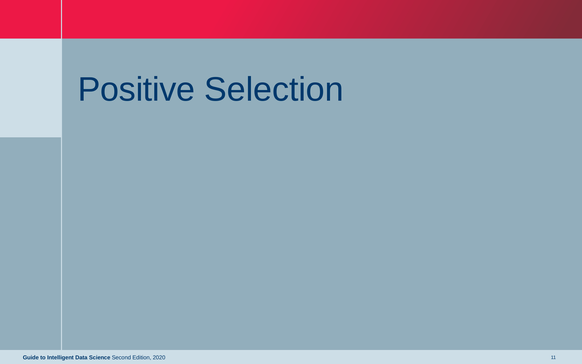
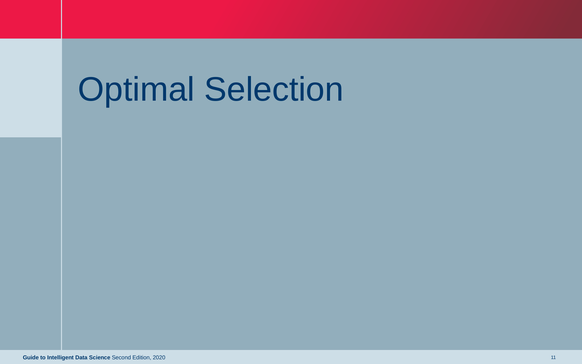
Positive: Positive -> Optimal (136, 89)
